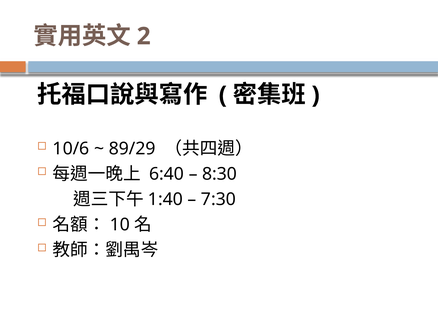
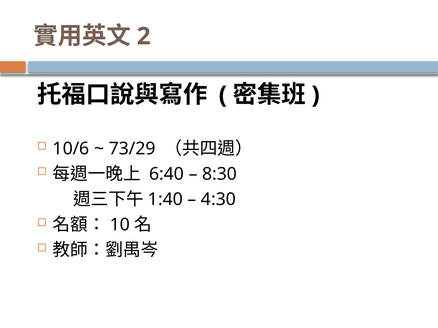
89/29: 89/29 -> 73/29 (132, 149)
7:30: 7:30 -> 4:30 (218, 200)
